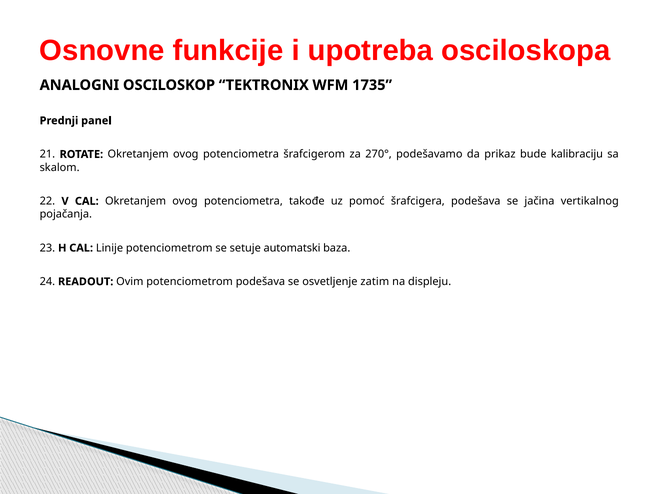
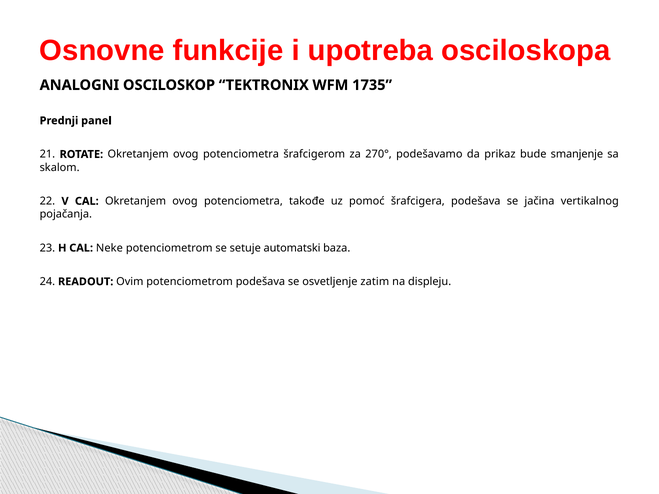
kalibraciju: kalibraciju -> smanjenje (577, 154)
Linije: Linije -> Neke (109, 248)
